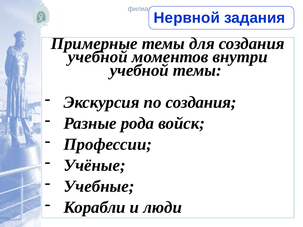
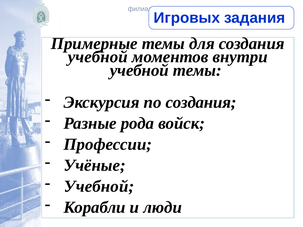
Нервной: Нервной -> Игровых (187, 18)
Учебные: Учебные -> Учебной (99, 187)
